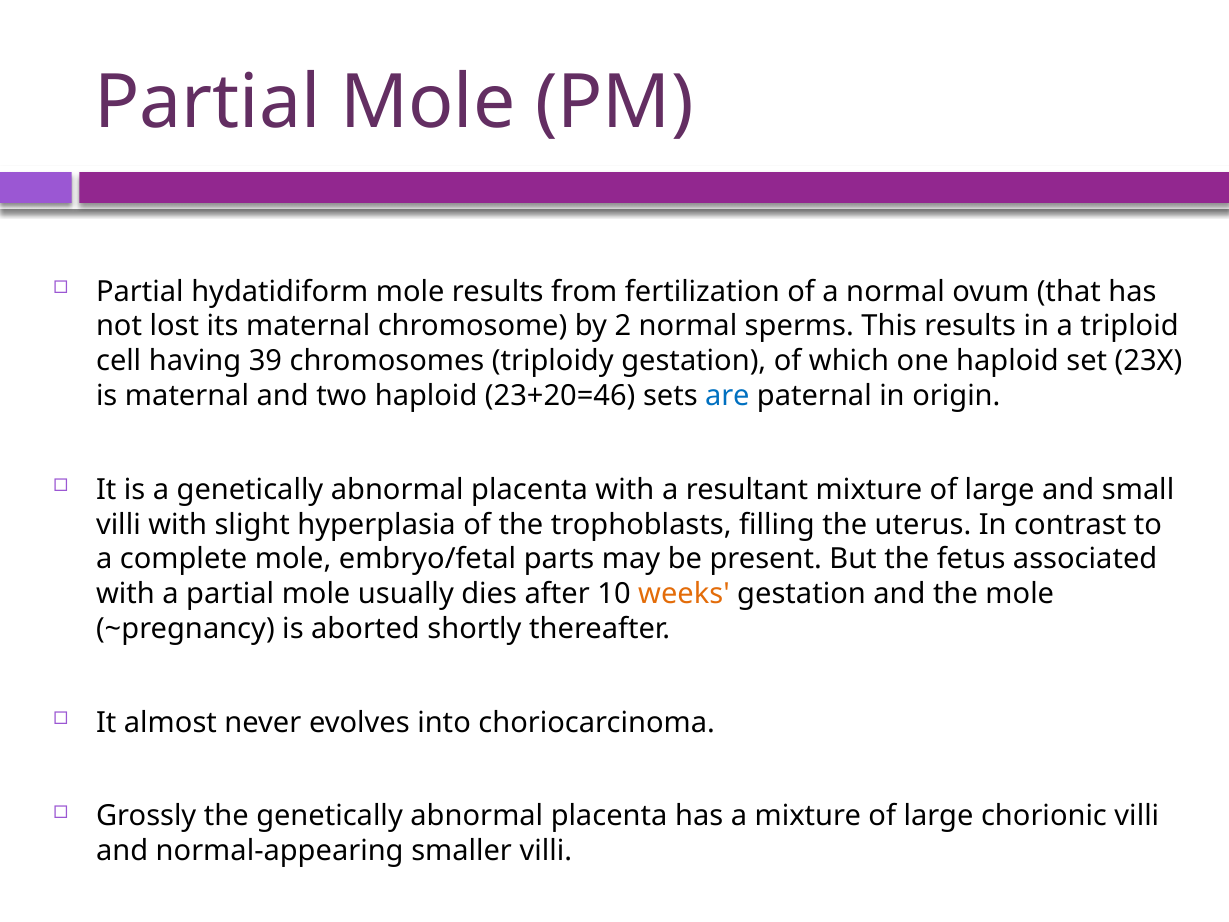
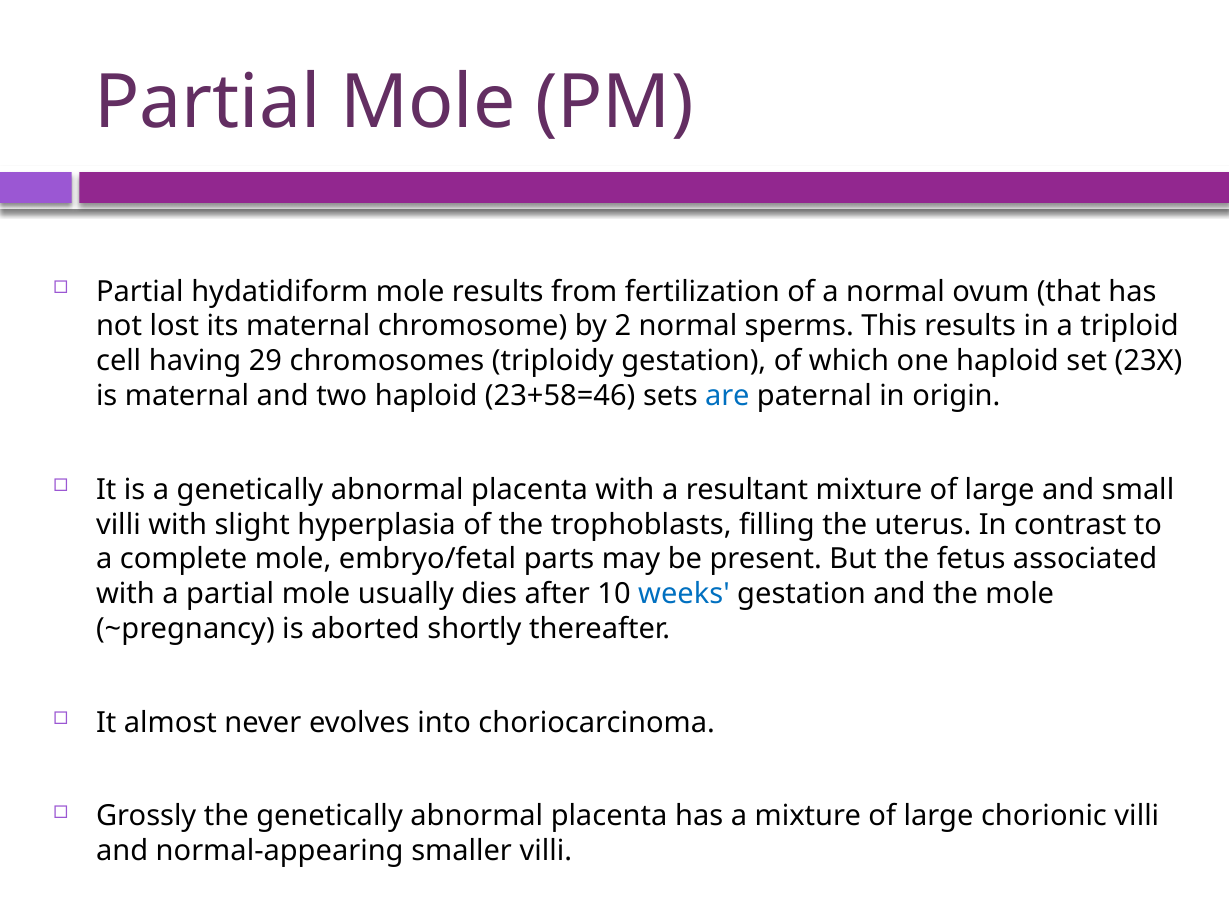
39: 39 -> 29 (265, 361)
23+20=46: 23+20=46 -> 23+58=46 (560, 396)
weeks colour: orange -> blue (684, 594)
